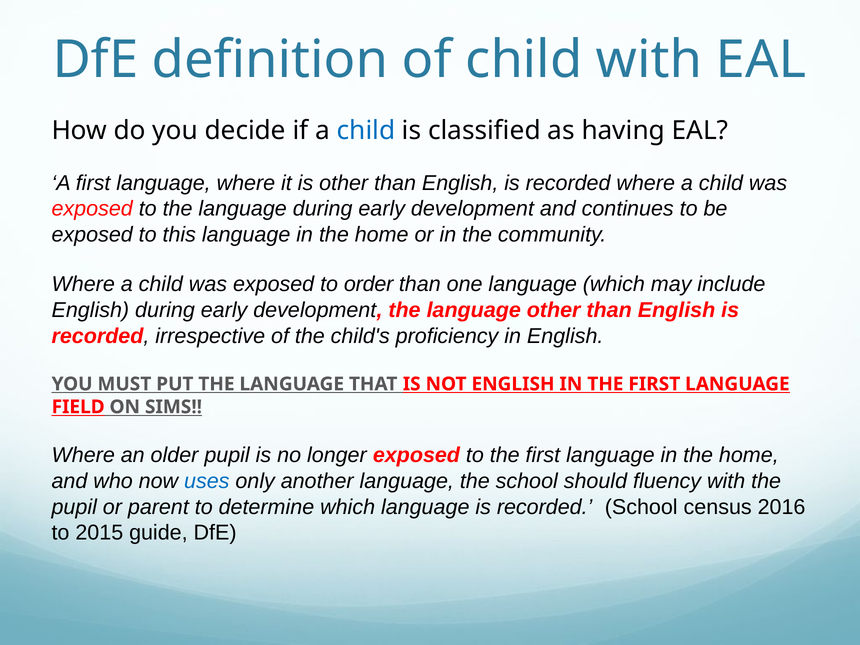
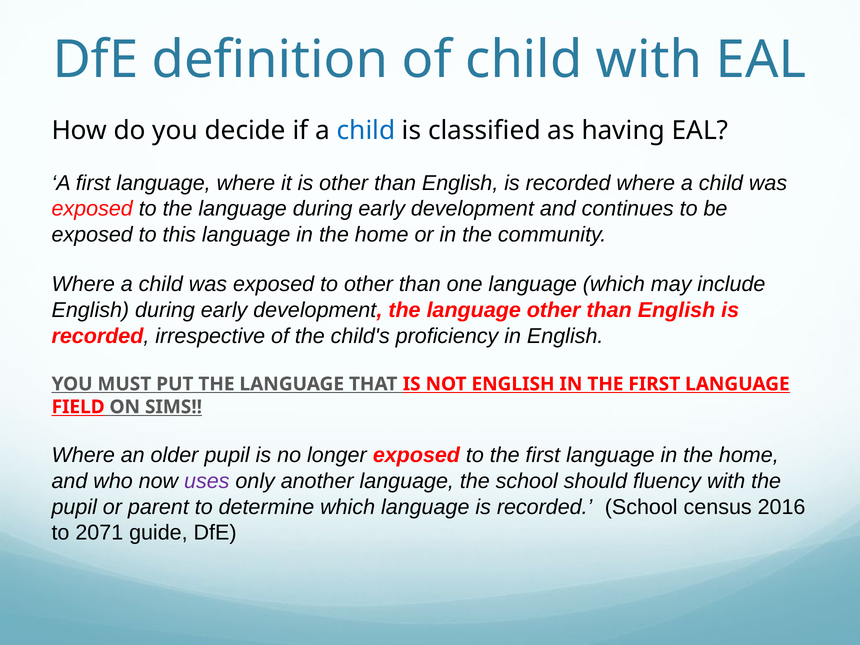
to order: order -> other (369, 284)
uses colour: blue -> purple (207, 481)
2015: 2015 -> 2071 (99, 533)
